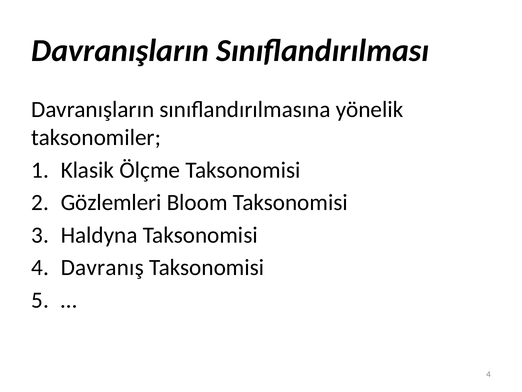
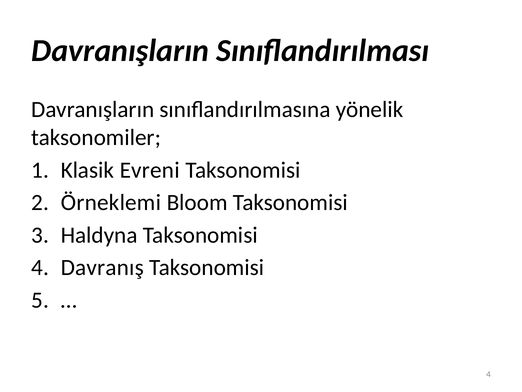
Ölçme: Ölçme -> Evreni (150, 170)
Gözlemleri: Gözlemleri -> Örneklemi (111, 202)
